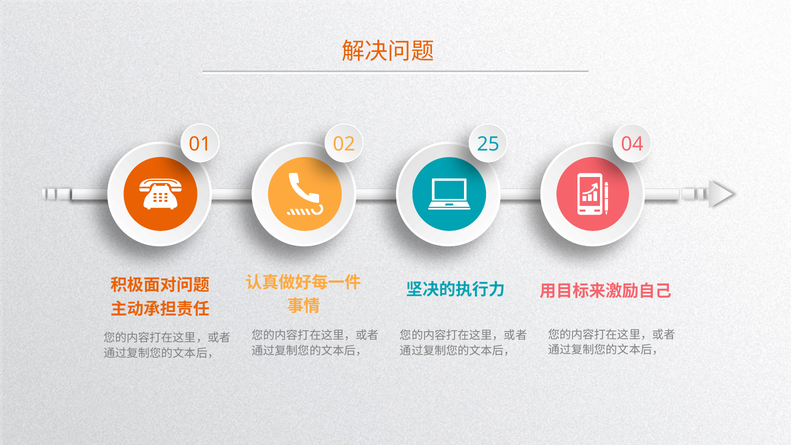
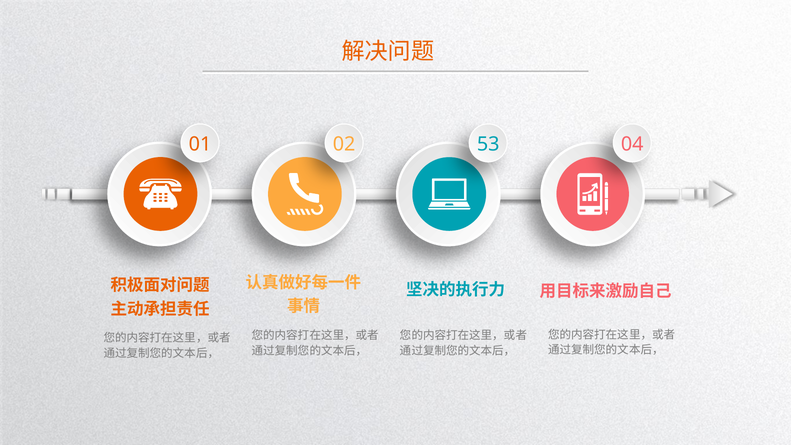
25: 25 -> 53 (488, 144)
